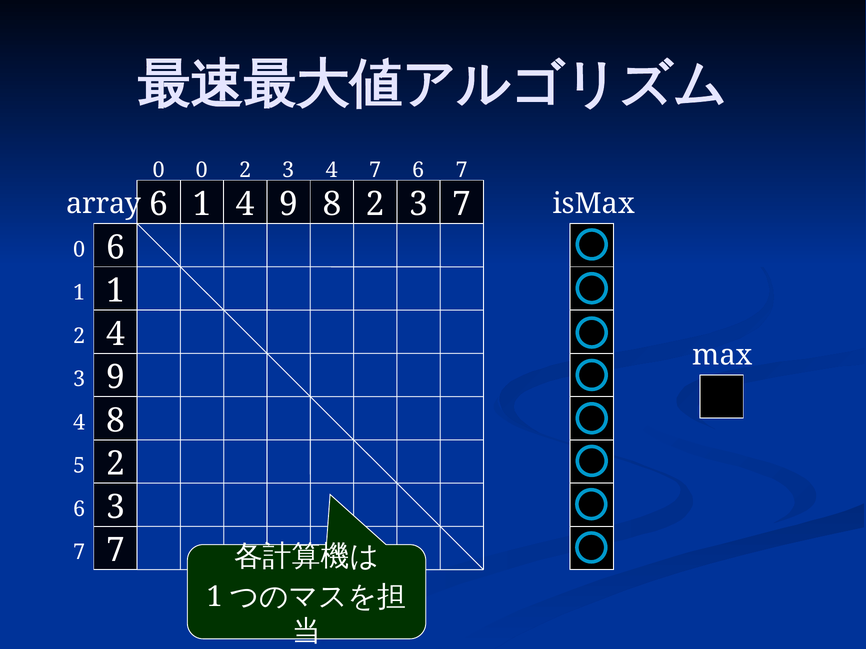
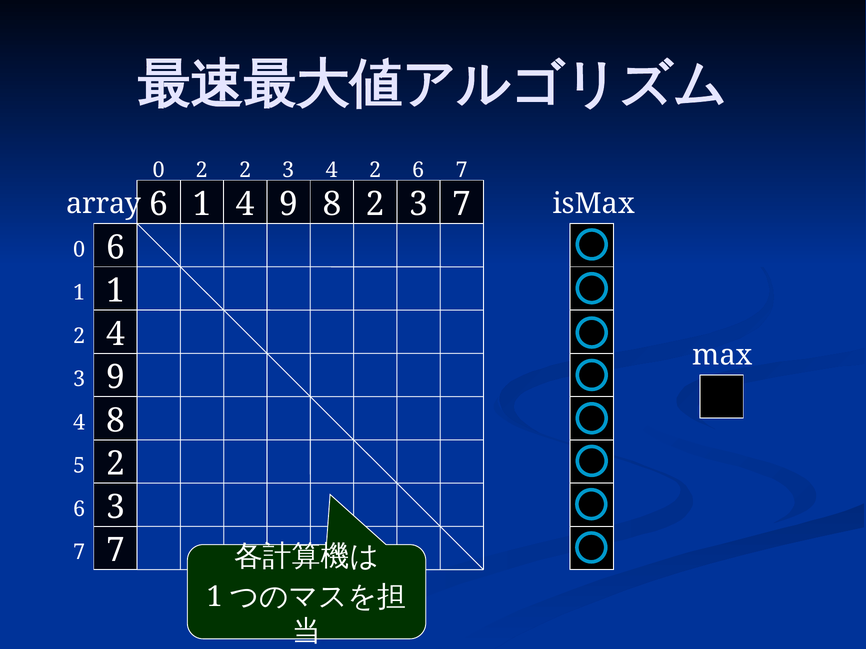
0 0: 0 -> 2 (202, 170)
3 4 7: 7 -> 2 (375, 170)
